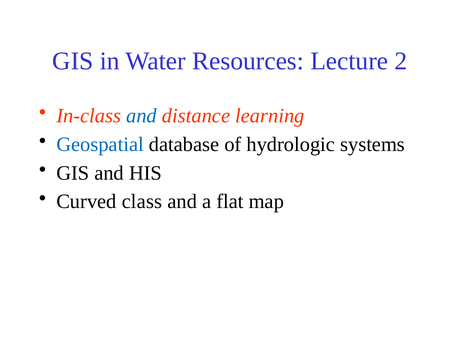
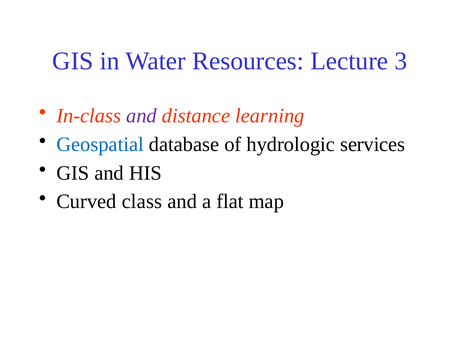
2: 2 -> 3 (401, 61)
and colour: blue -> purple (142, 116)
systems: systems -> services (373, 144)
